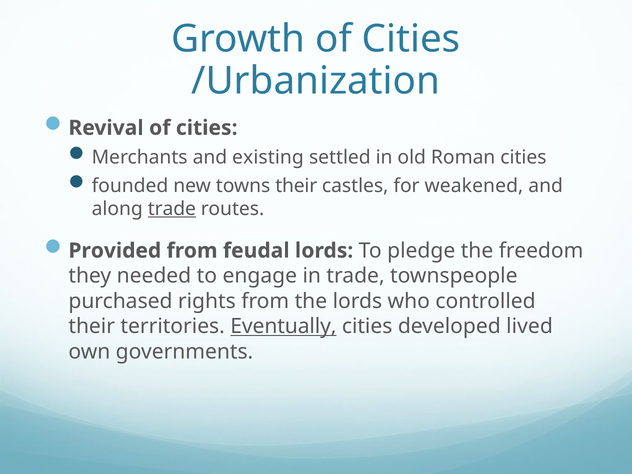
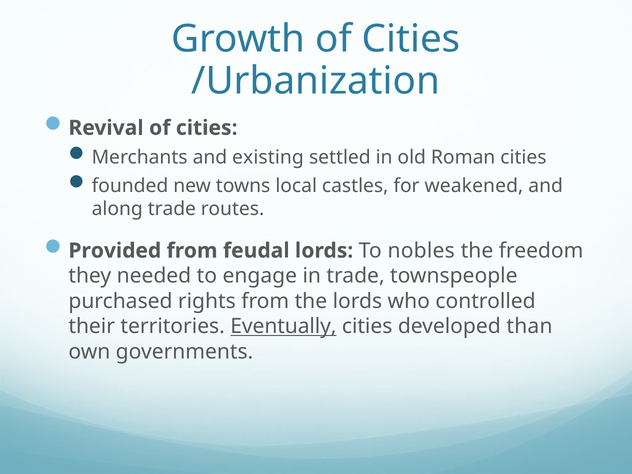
towns their: their -> local (296, 186)
trade underline: present -> none (172, 209)
pledge: pledge -> nobles (421, 251)
lived: lived -> than (529, 327)
